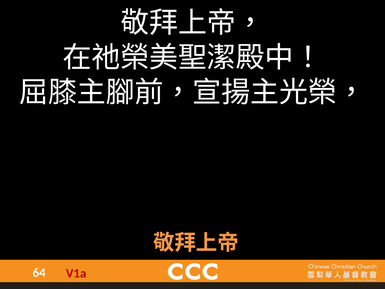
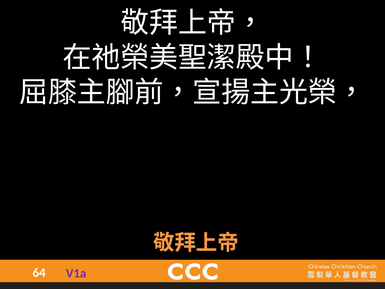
V1a colour: red -> purple (76, 273)
